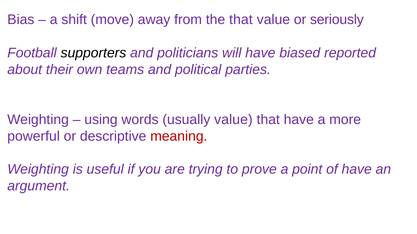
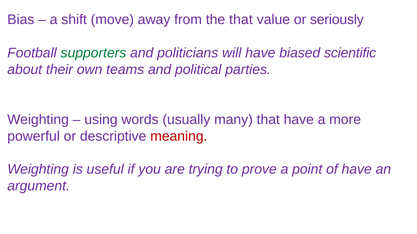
supporters colour: black -> green (93, 53)
reported: reported -> scientific (350, 53)
usually value: value -> many (233, 120)
